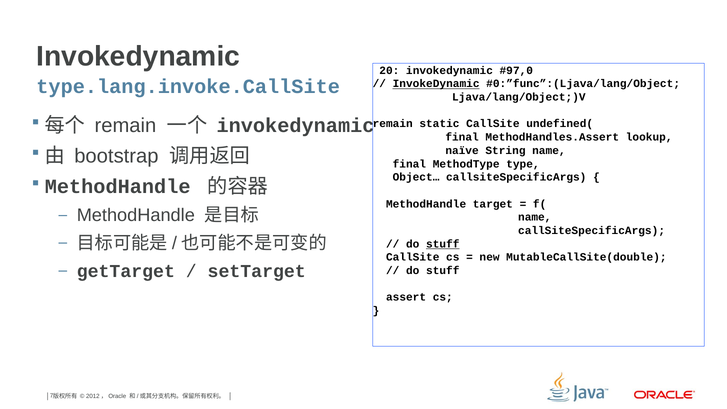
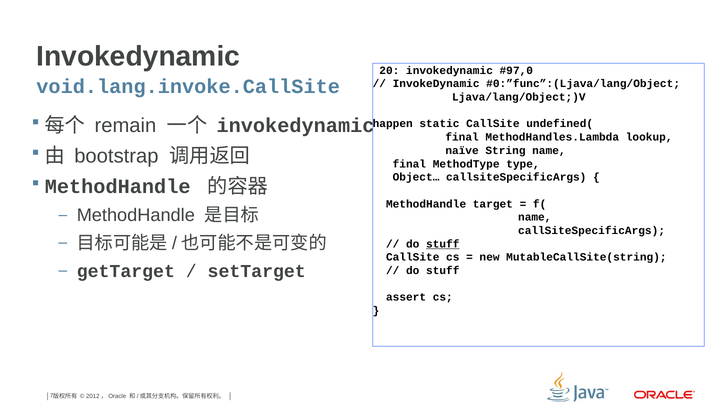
type.lang.invoke.CallSite: type.lang.invoke.CallSite -> void.lang.invoke.CallSite (188, 87)
InvokeDynamic underline: present -> none (436, 84)
remain: remain -> happen (393, 124)
MethodHandles.Assert: MethodHandles.Assert -> MethodHandles.Lambda (552, 137)
MutableCallSite(double: MutableCallSite(double -> MutableCallSite(string (586, 257)
